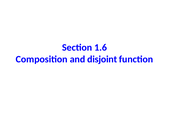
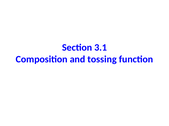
1.6: 1.6 -> 3.1 (101, 48)
disjoint: disjoint -> tossing (102, 60)
